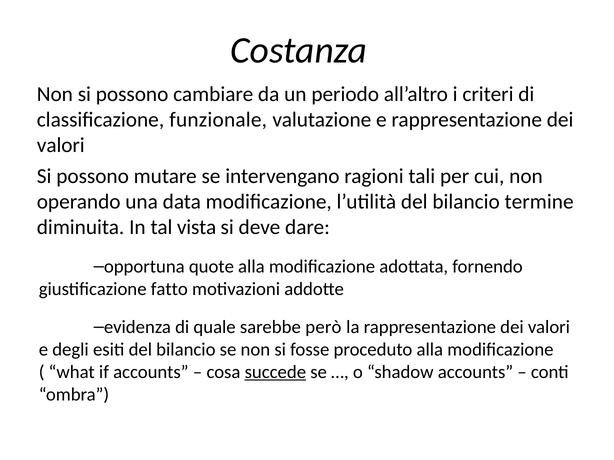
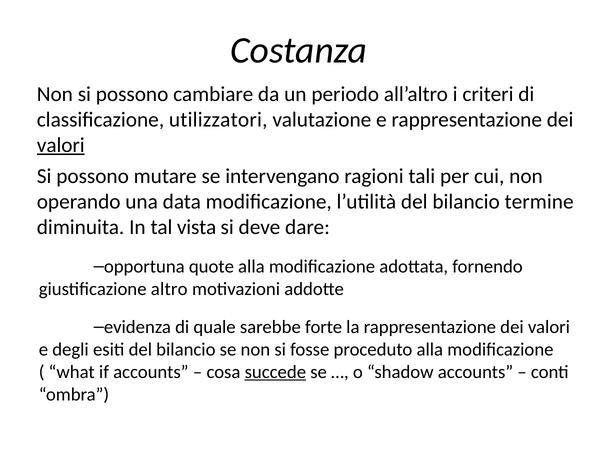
funzionale: funzionale -> utilizzatori (218, 120)
valori underline: none -> present (61, 145)
fatto: fatto -> altro (169, 289)
però: però -> forte (324, 327)
